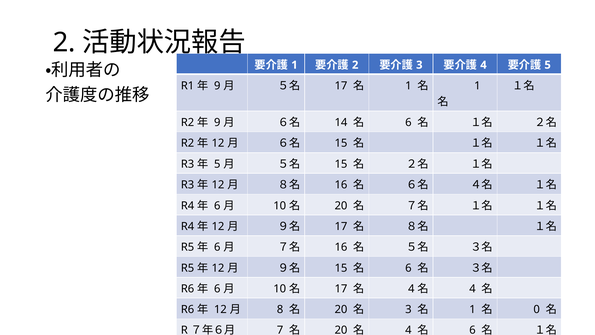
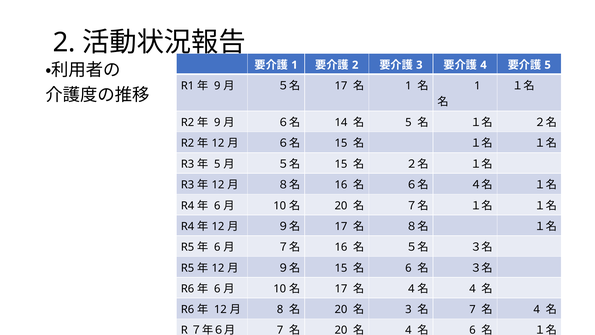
6: 6 -> 5 (408, 122)
1: 1 -> 7 (473, 309)
0: 0 -> 4 (537, 309)
